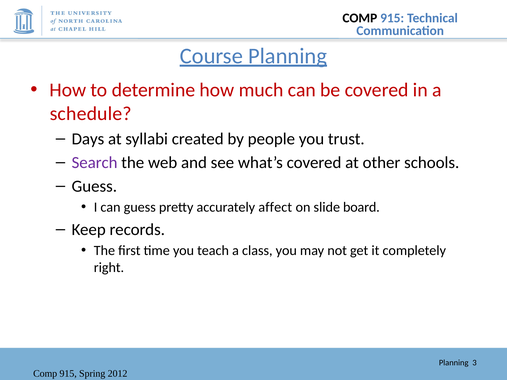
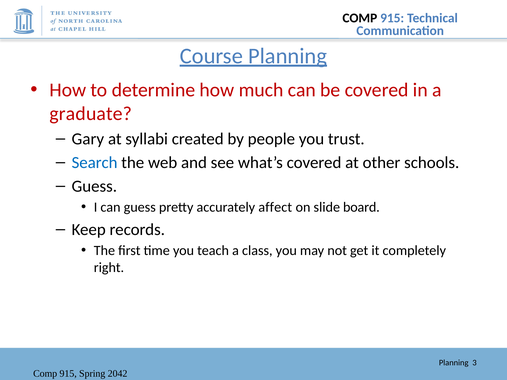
schedule: schedule -> graduate (91, 114)
Days: Days -> Gary (88, 139)
Search colour: purple -> blue (95, 163)
2012: 2012 -> 2042 (118, 374)
